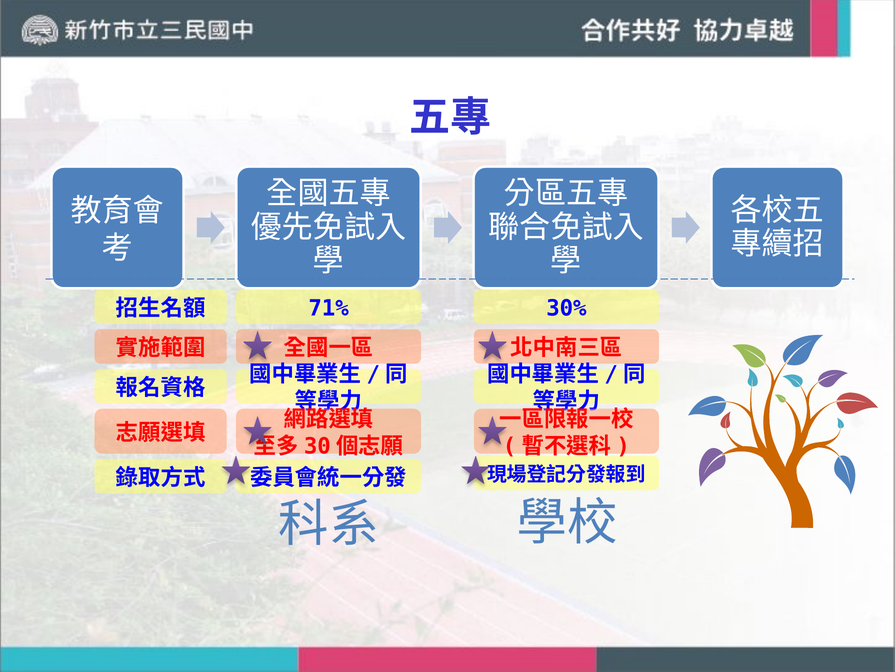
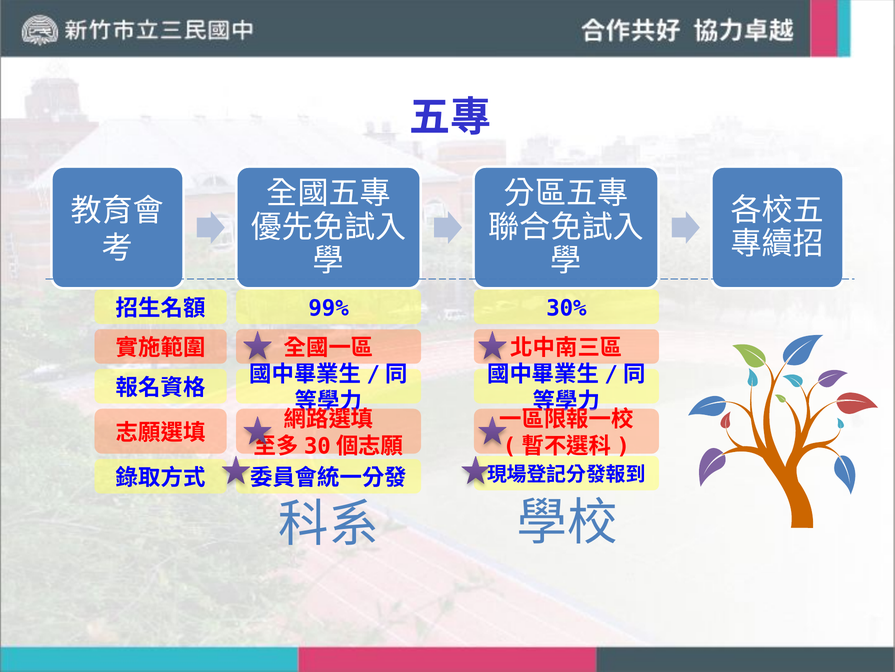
71%: 71% -> 99% (329, 308)
